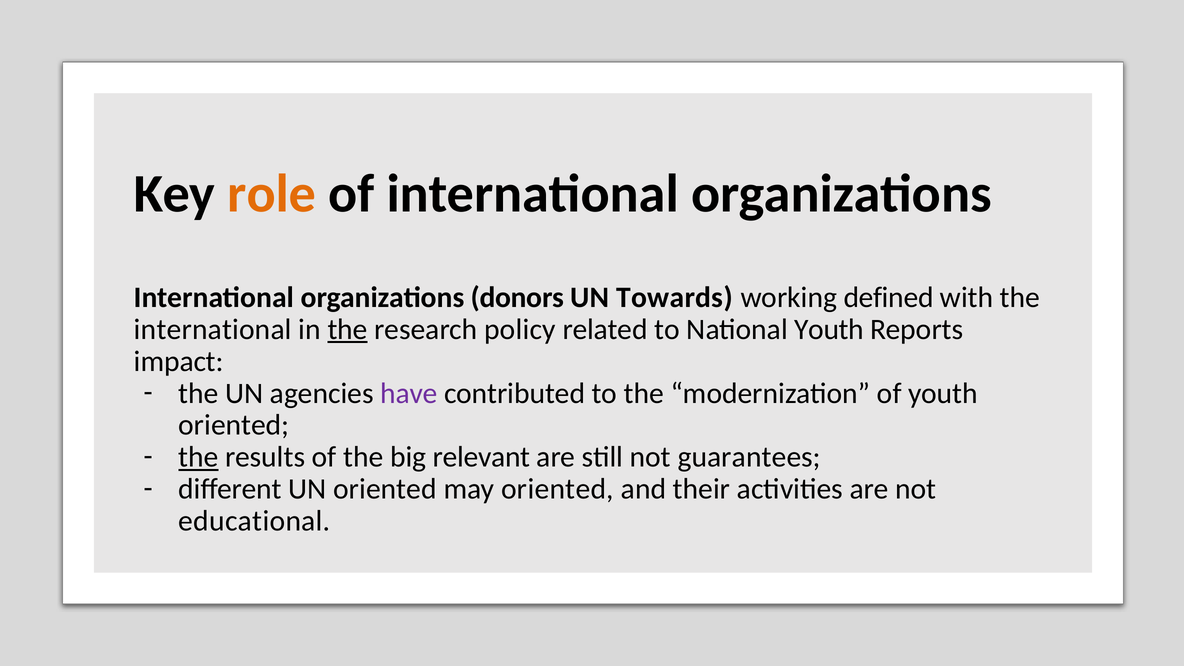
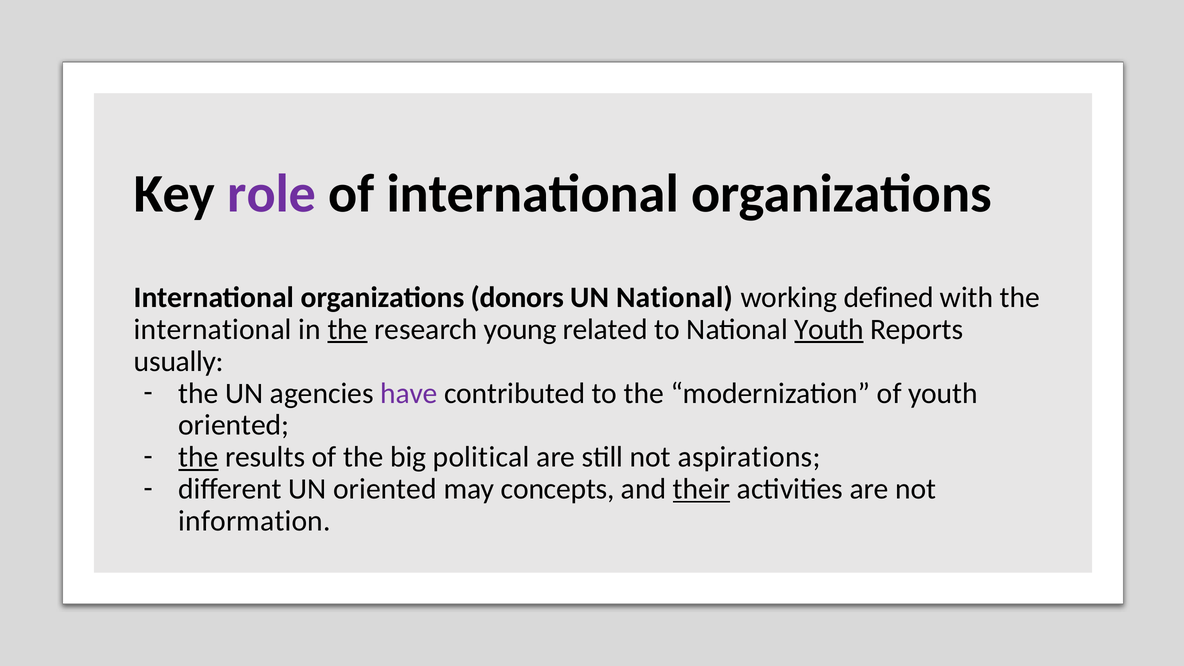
role colour: orange -> purple (272, 194)
UN Towards: Towards -> National (674, 297)
policy: policy -> young (520, 329)
Youth underline: none -> present (829, 329)
impact: impact -> usually (179, 361)
relevant: relevant -> political (481, 457)
guarantees: guarantees -> aspirations (749, 457)
may oriented: oriented -> concepts (558, 489)
their underline: none -> present (702, 489)
educational: educational -> information (254, 521)
